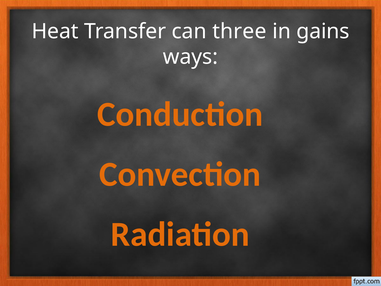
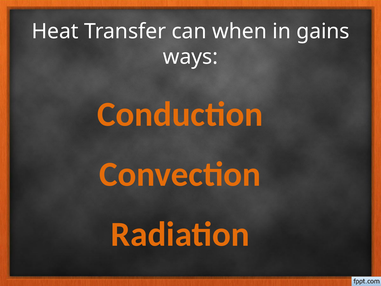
three: three -> when (240, 31)
